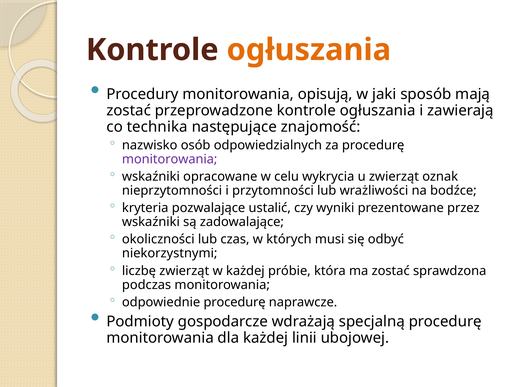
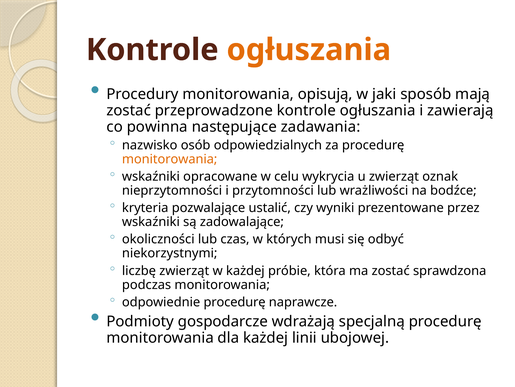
technika: technika -> powinna (157, 127)
znajomość: znajomość -> zadawania (321, 127)
monitorowania colour: purple -> orange (170, 159)
